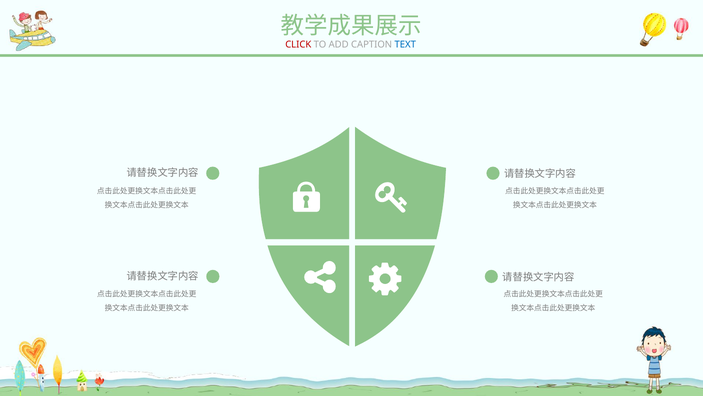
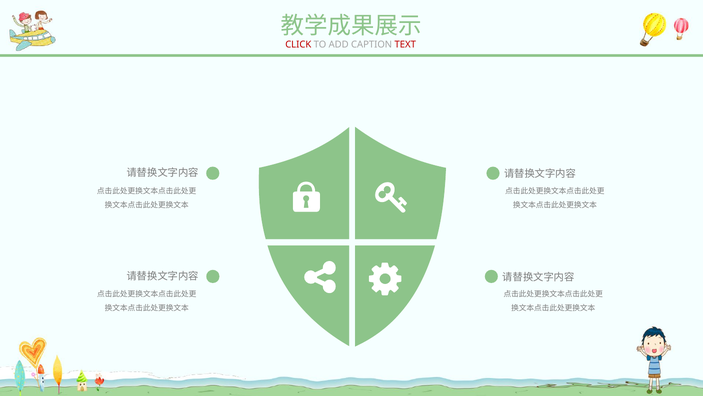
TEXT colour: blue -> red (405, 45)
